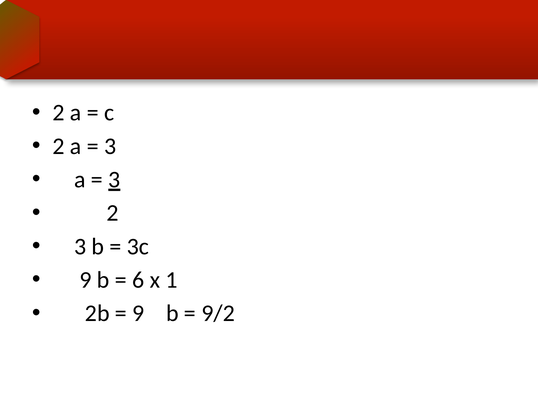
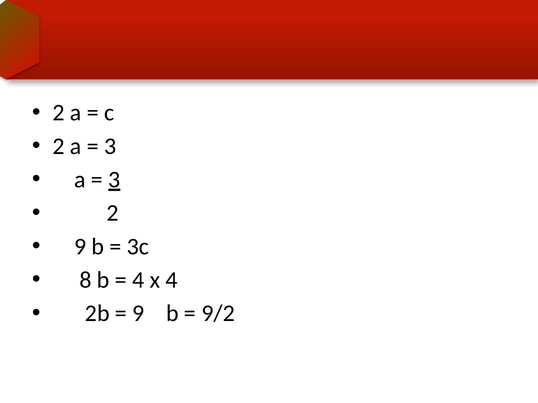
3: 3 -> 9 (80, 247)
9: 9 -> 8 (86, 280)
6: 6 -> 4 (138, 280)
x 1: 1 -> 4 (172, 280)
